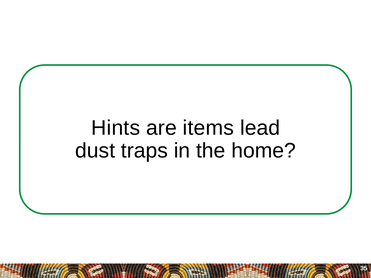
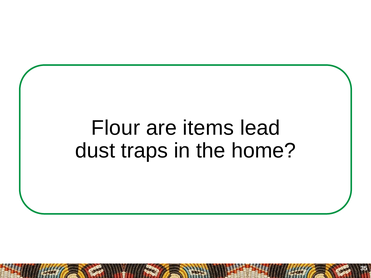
Hints: Hints -> Flour (116, 128)
